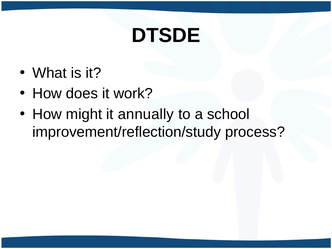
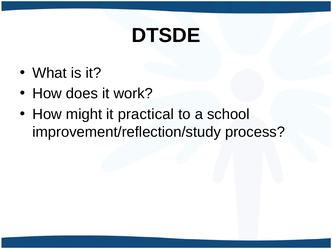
annually: annually -> practical (146, 114)
